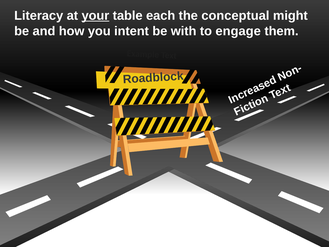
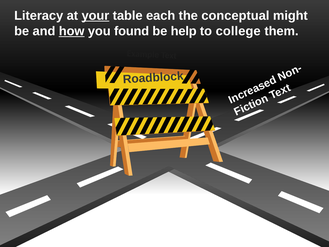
how underline: none -> present (72, 31)
intent: intent -> found (132, 31)
with: with -> help (184, 31)
engage: engage -> college (238, 31)
